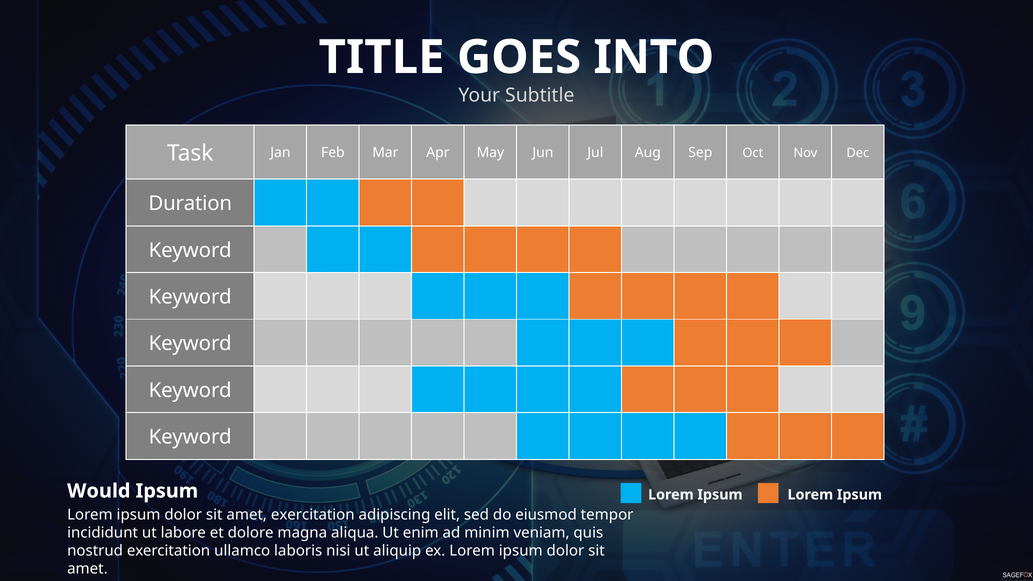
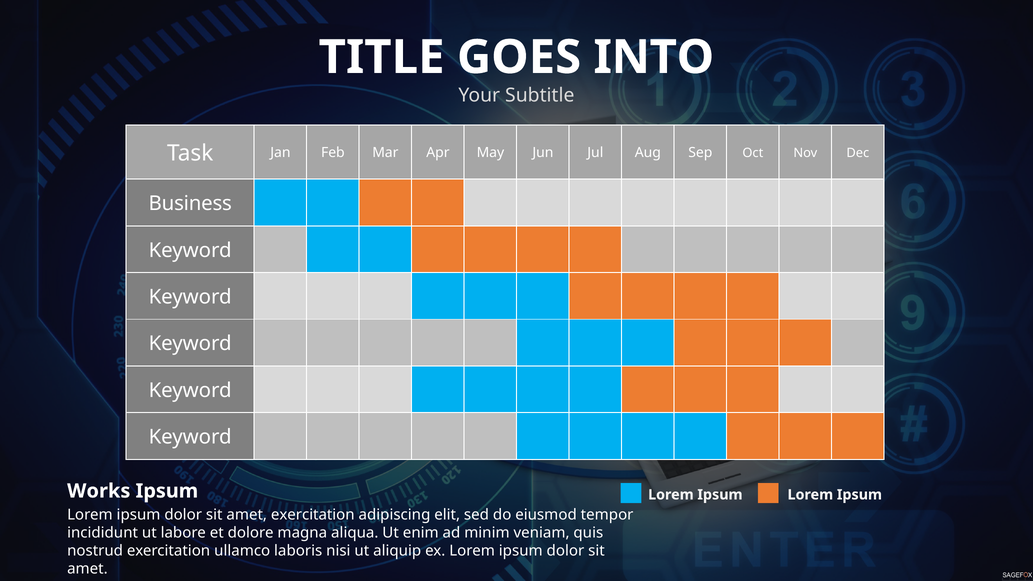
Duration: Duration -> Business (190, 204)
Would: Would -> Works (99, 491)
